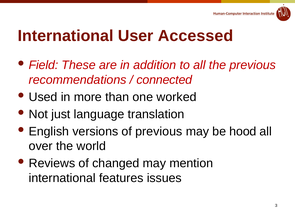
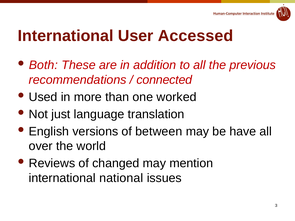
Field: Field -> Both (43, 65)
of previous: previous -> between (159, 132)
hood: hood -> have (243, 132)
features: features -> national (121, 178)
